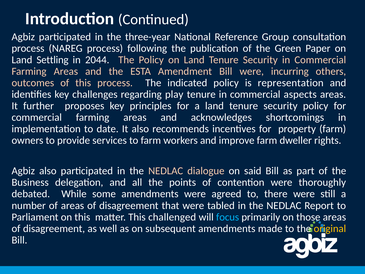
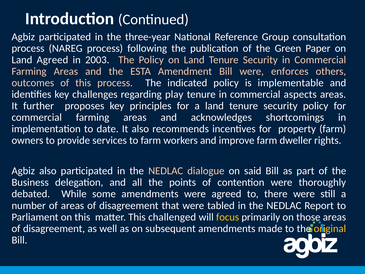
Land Settling: Settling -> Agreed (52, 60)
2044: 2044 -> 2003 (97, 60)
incurring: incurring -> enforces (290, 71)
representation: representation -> implementable (291, 83)
focus colour: light blue -> yellow (228, 217)
